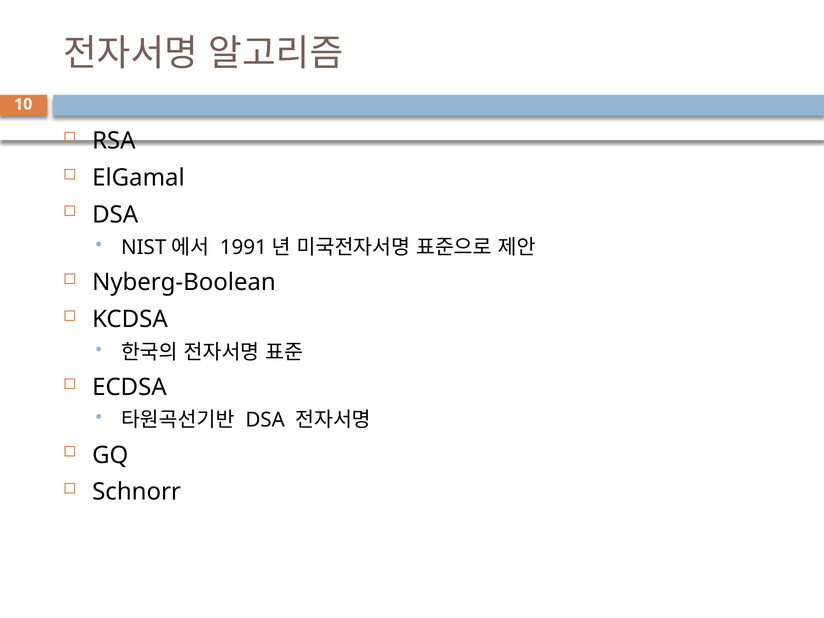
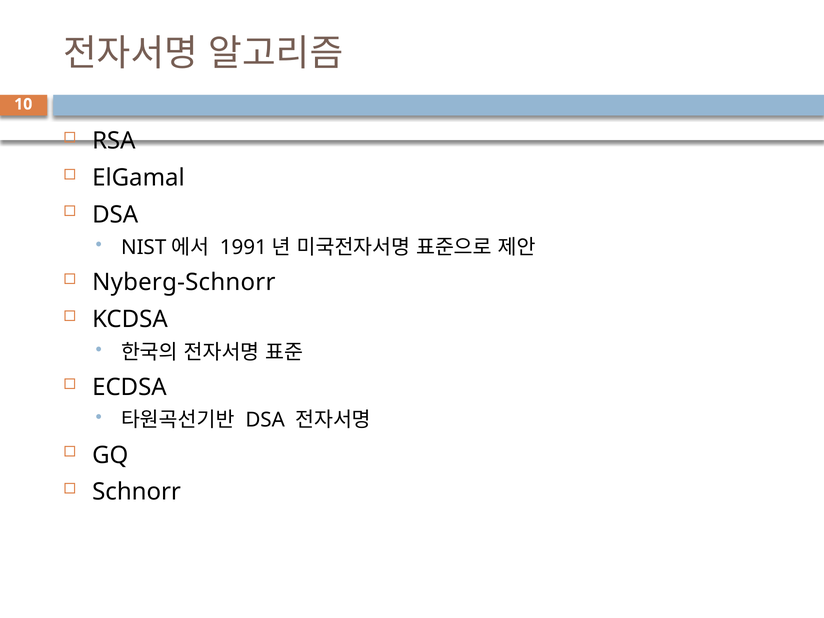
Nyberg-Boolean: Nyberg-Boolean -> Nyberg-Schnorr (184, 283)
